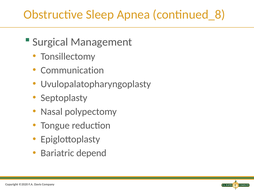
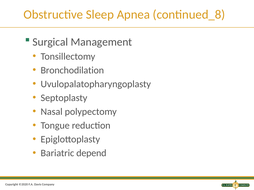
Communication: Communication -> Bronchodilation (72, 70)
